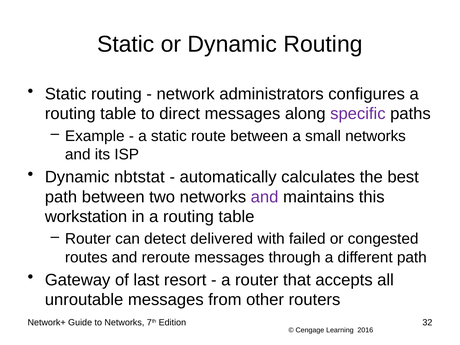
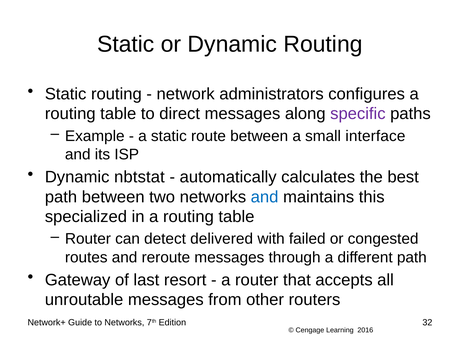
small networks: networks -> interface (375, 136)
and colour: purple -> blue (265, 197)
workstation: workstation -> specialized (86, 217)
